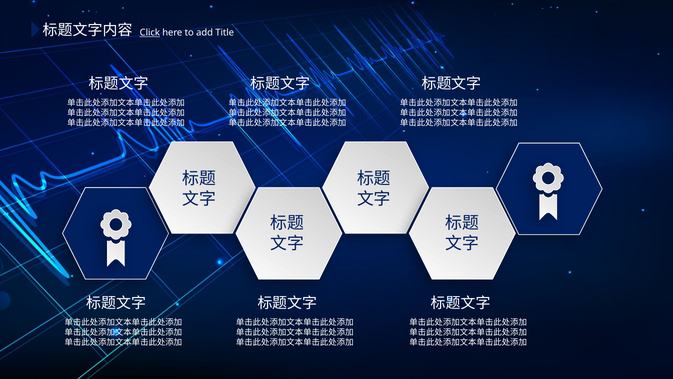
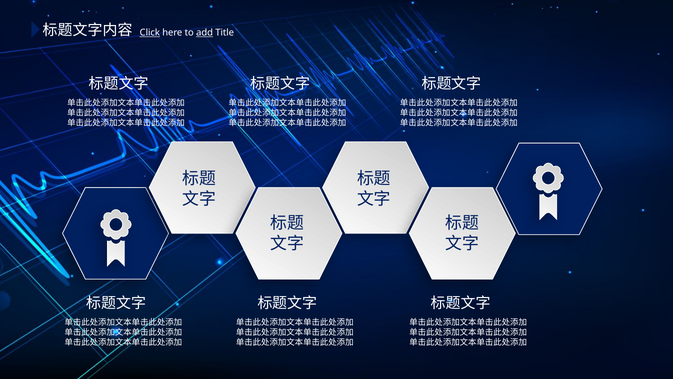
add underline: none -> present (205, 32)
